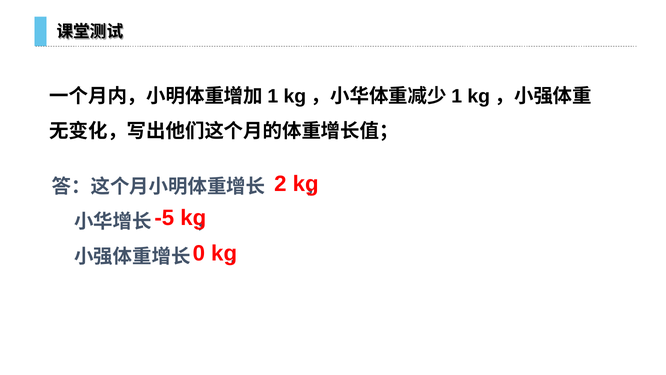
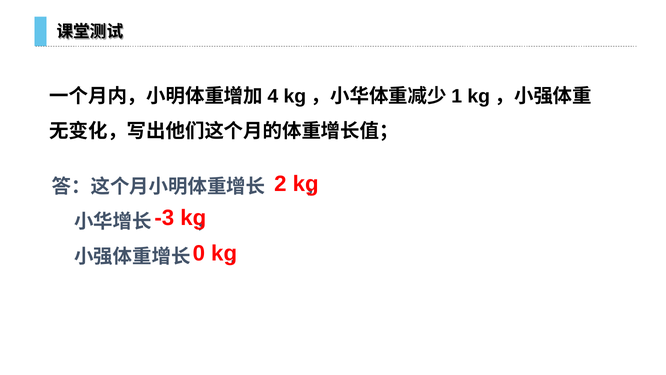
1: 1 -> 4 (273, 96)
-5: -5 -> -3 (164, 218)
